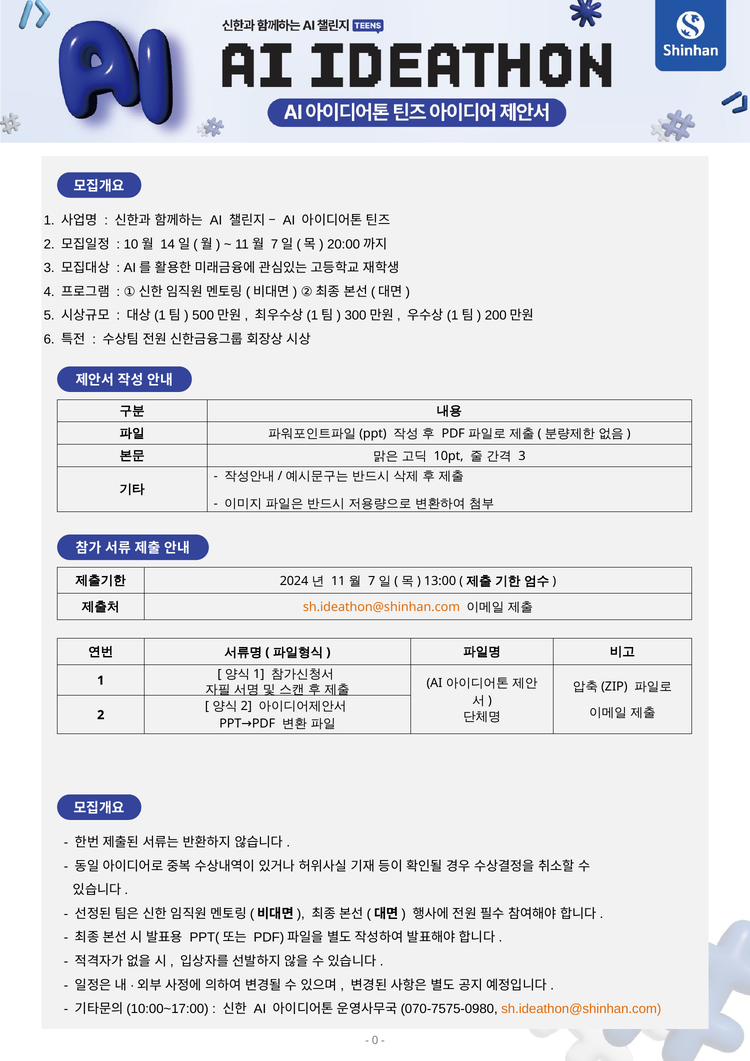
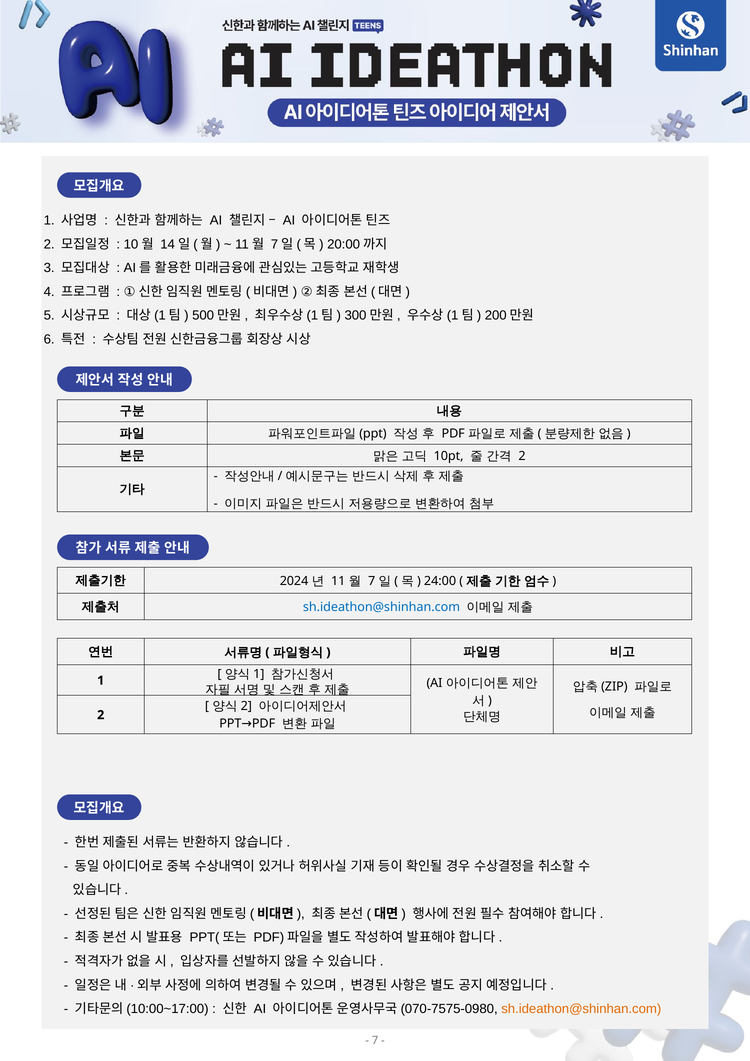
3: 3 -> 2 (522, 456)
13:00: 13:00 -> 24:00 (440, 581)
sh.ideathon@shinhan.com colour: orange -> blue (381, 607)
0: 0 -> 7 (375, 1040)
